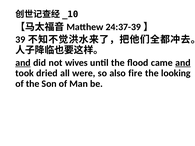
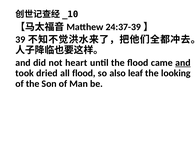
and underline: present -> none (23, 63)
wives: wives -> heart (76, 63)
all were: were -> flood (84, 73)
fire: fire -> leaf (135, 73)
